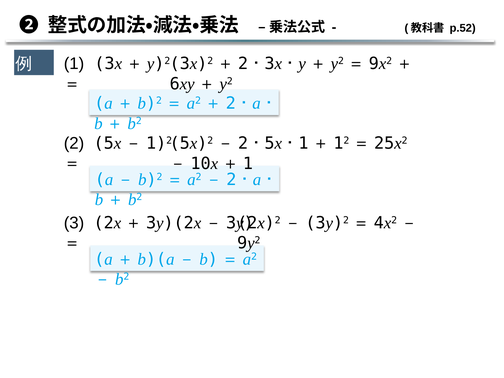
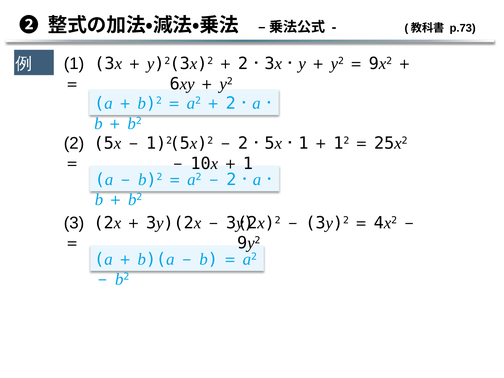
p.52: p.52 -> p.73 (463, 28)
